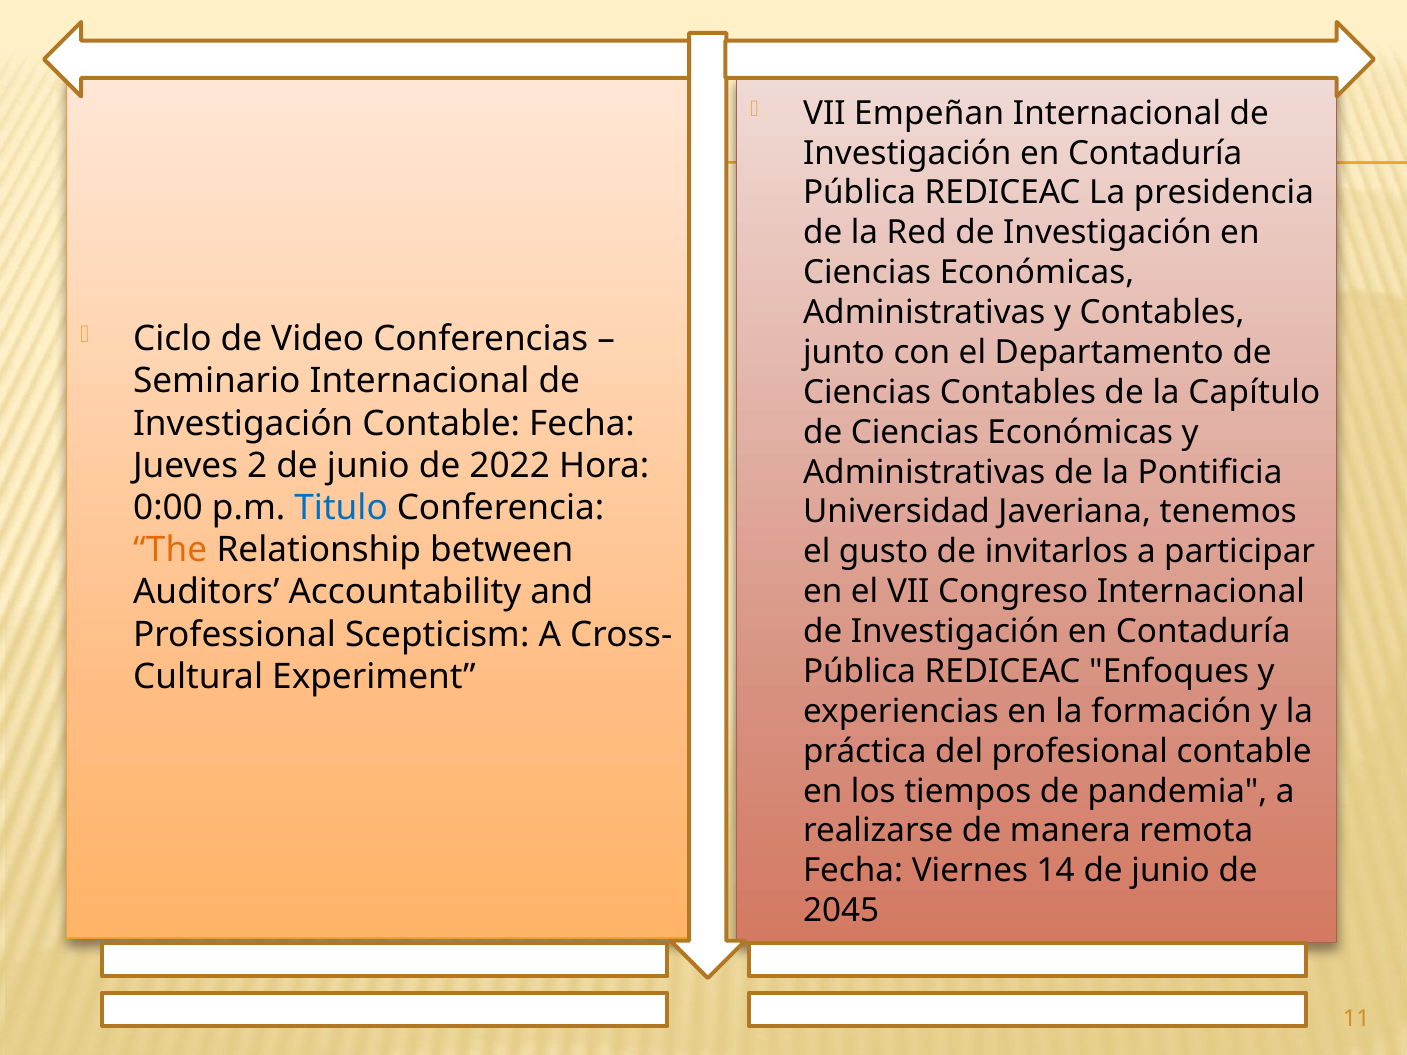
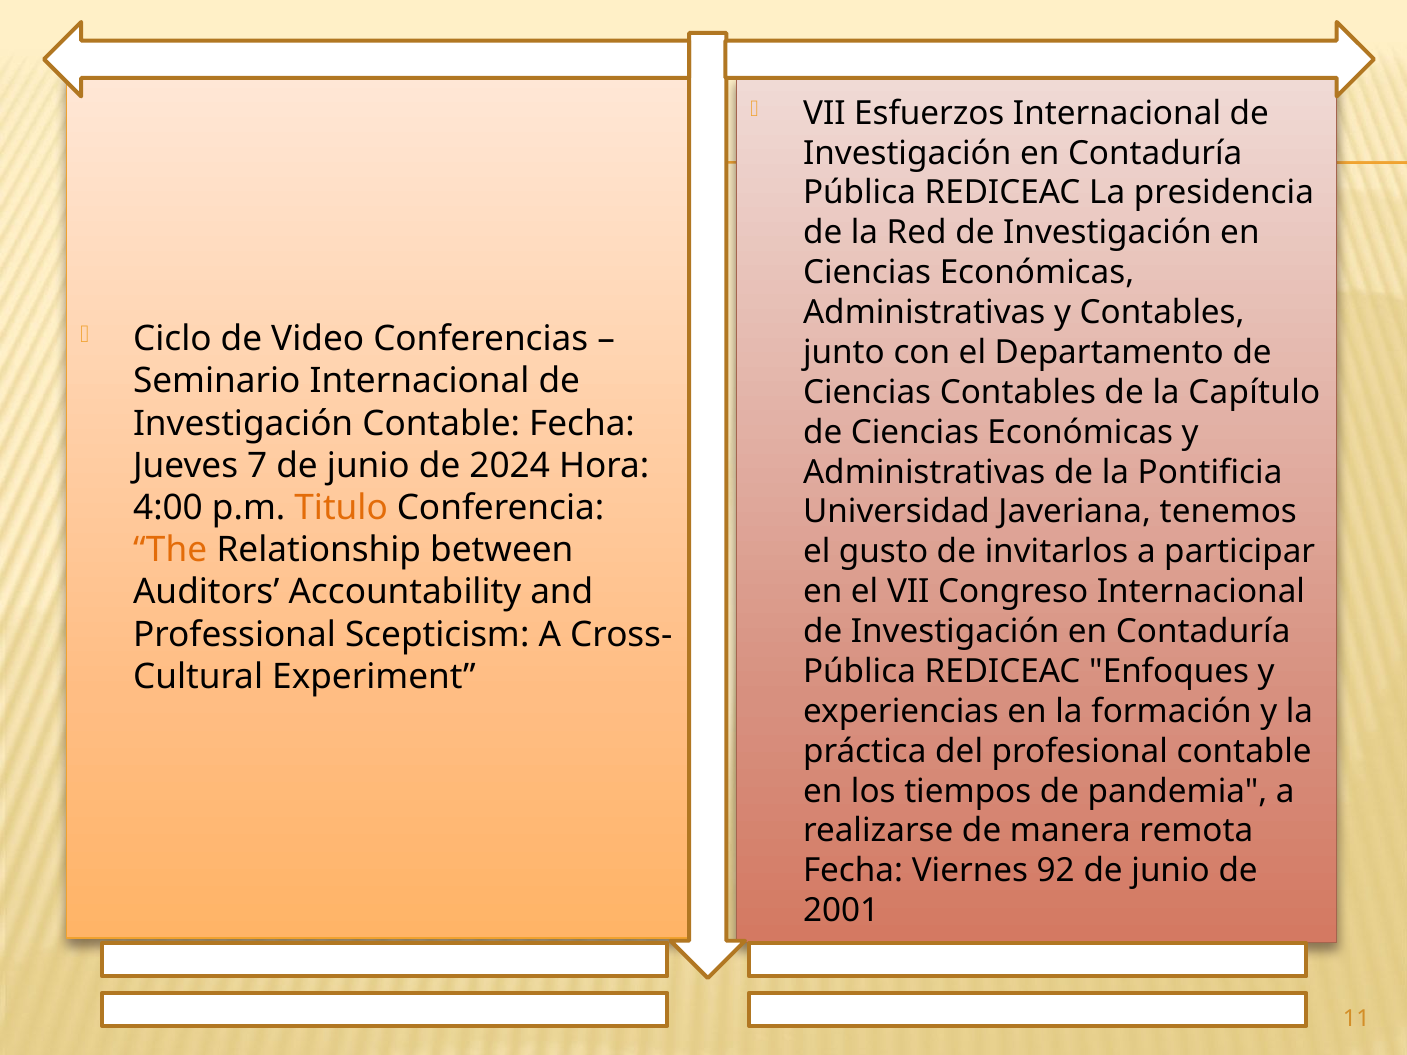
Empeñan: Empeñan -> Esfuerzos (929, 113)
2: 2 -> 7 (257, 466)
2022: 2022 -> 2024 (510, 466)
0:00: 0:00 -> 4:00 (168, 508)
Titulo colour: blue -> orange (341, 508)
14: 14 -> 92 (1056, 871)
2045: 2045 -> 2001 (841, 911)
